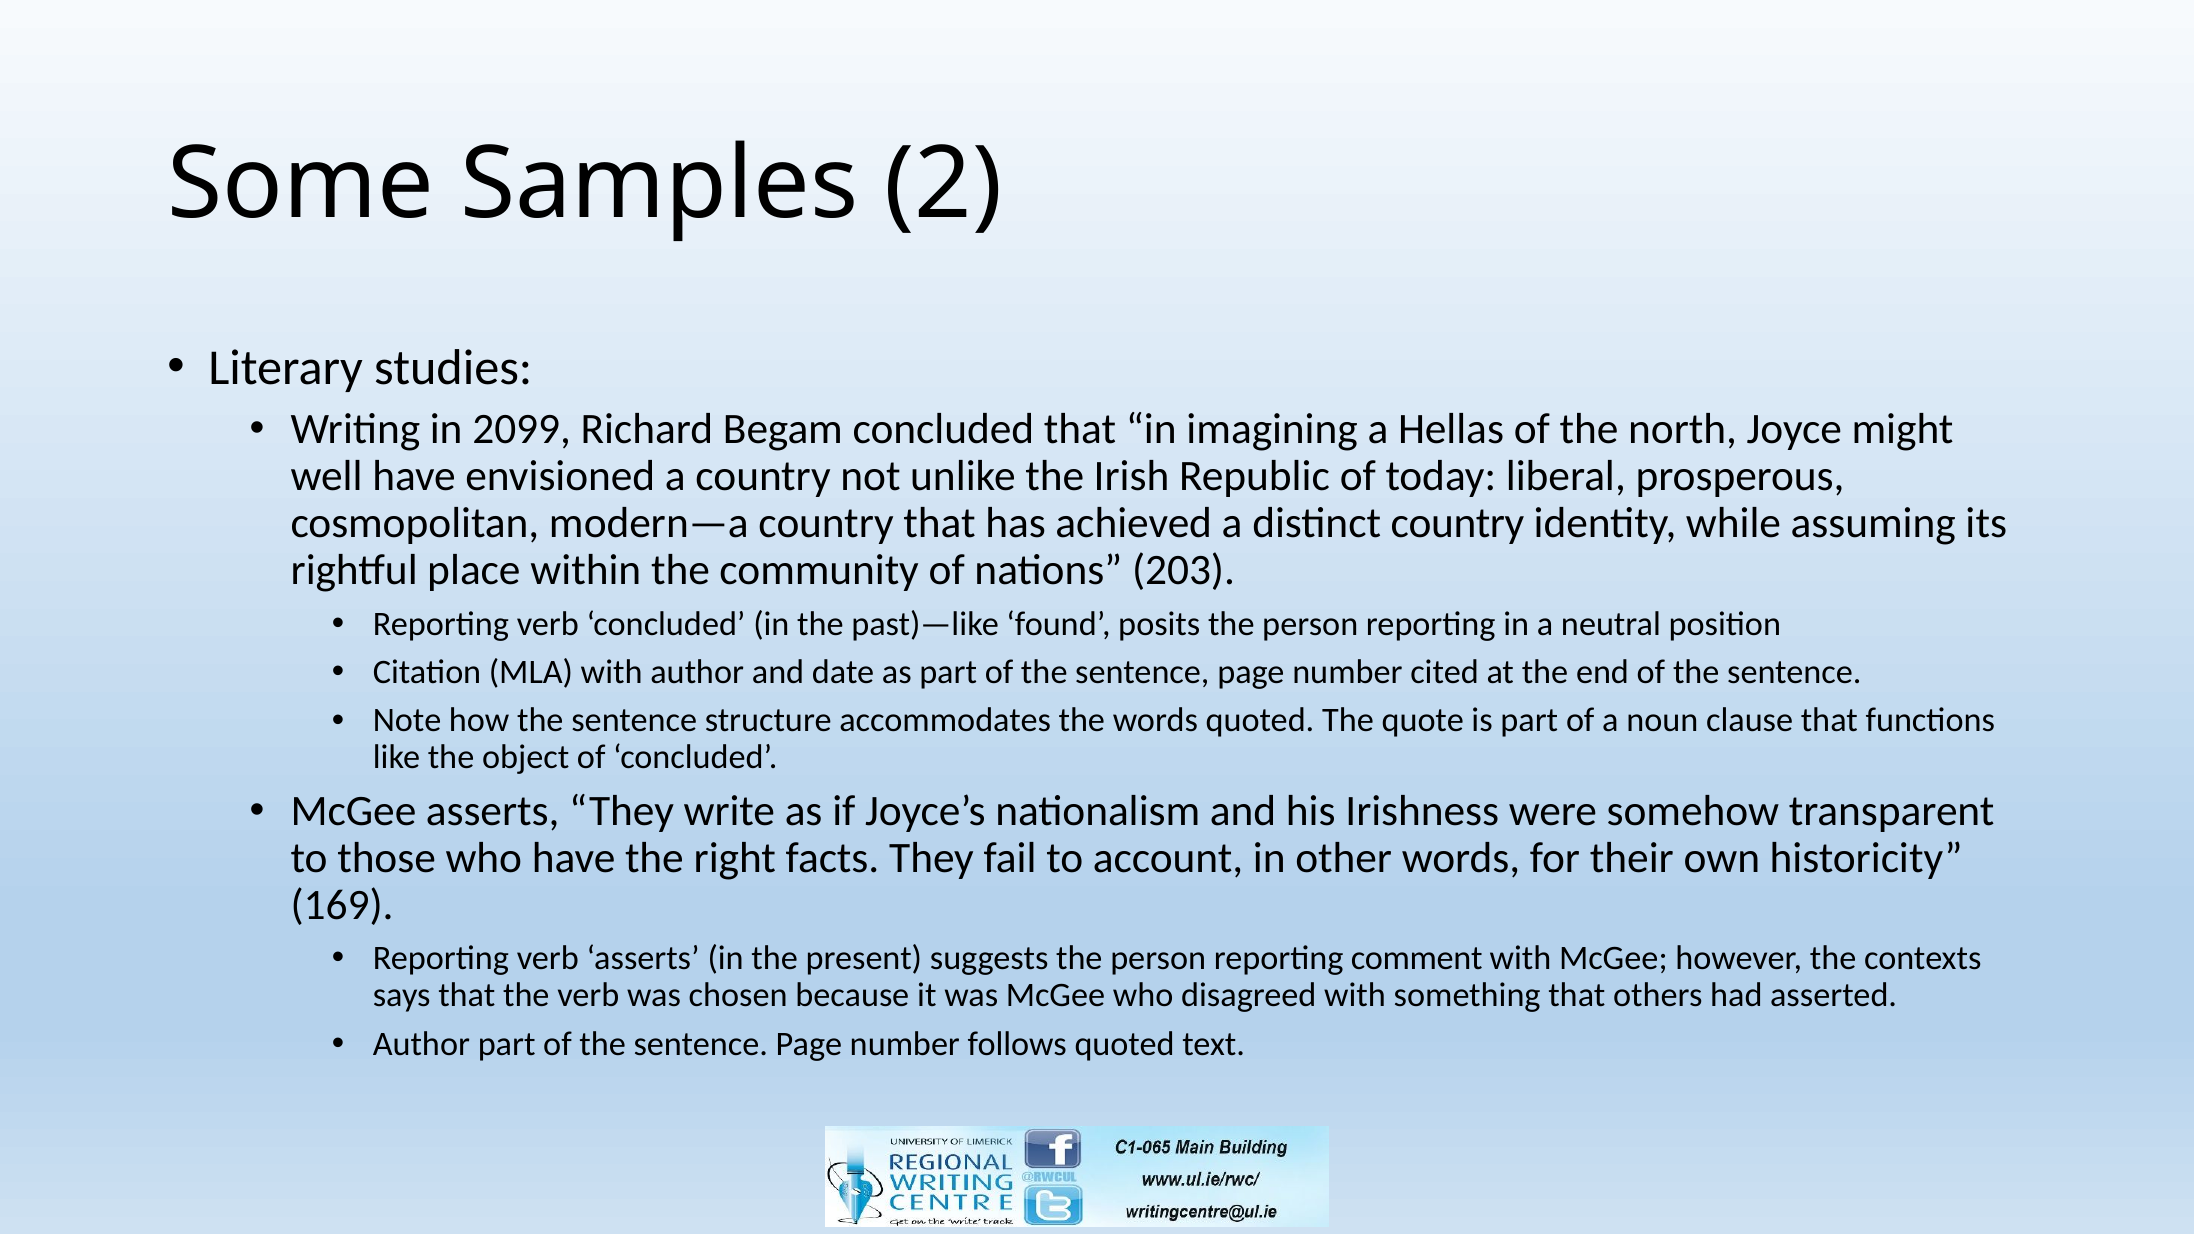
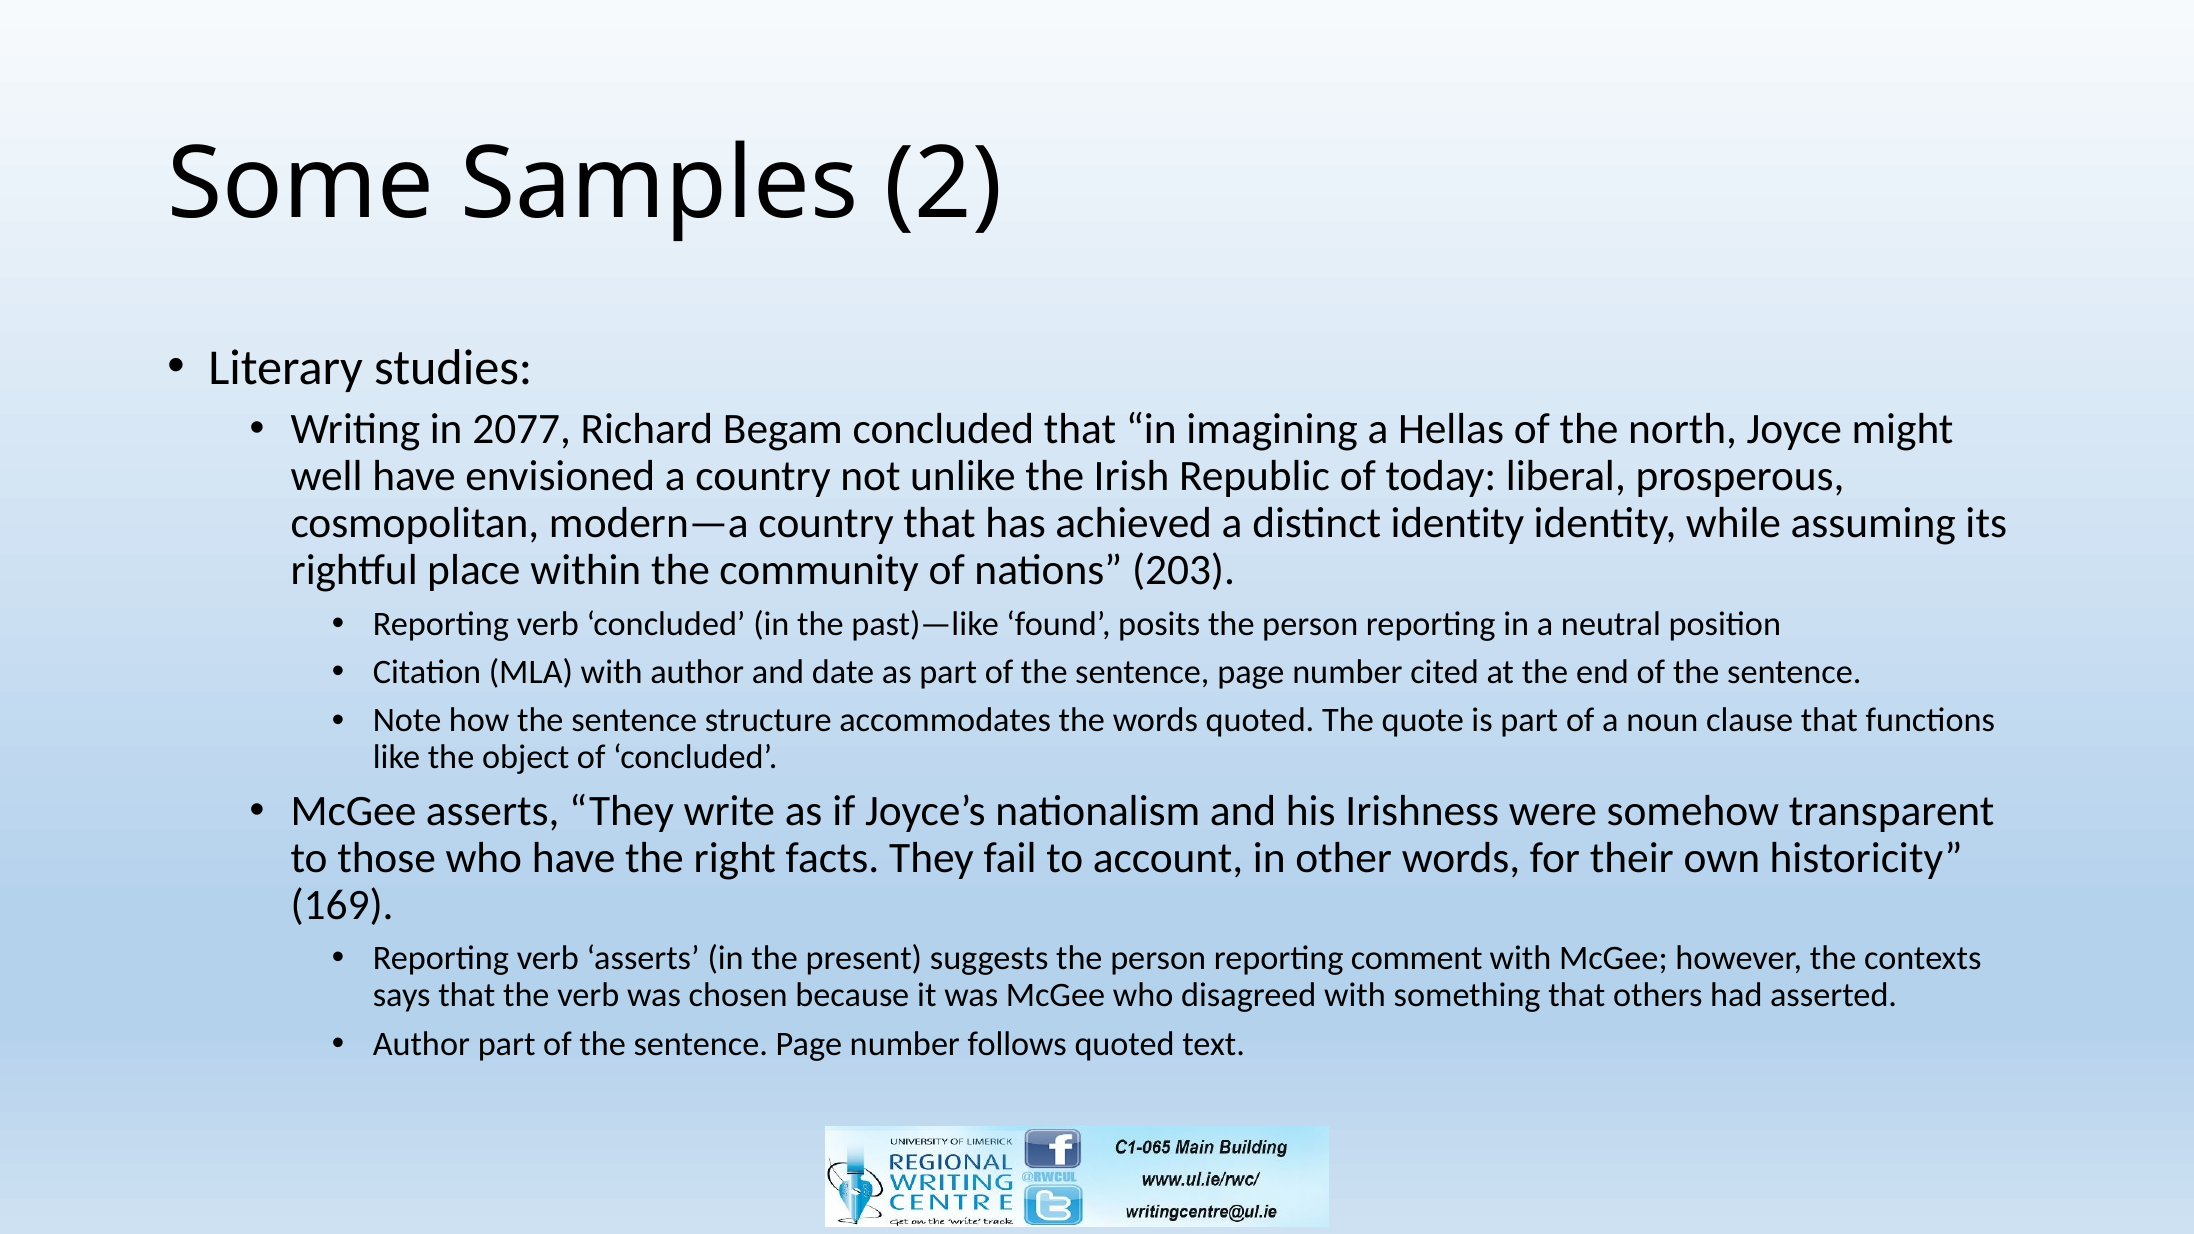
2099: 2099 -> 2077 (522, 430)
distinct country: country -> identity (1457, 523)
